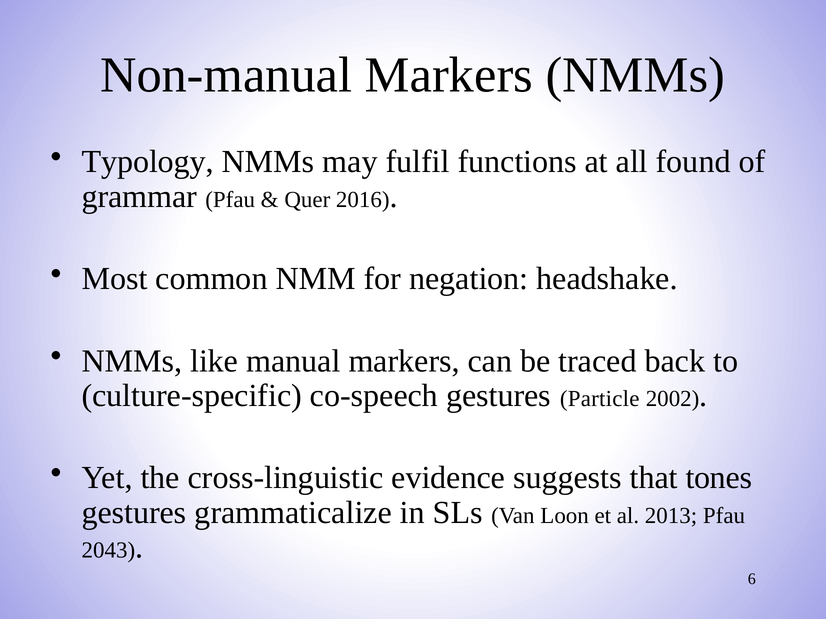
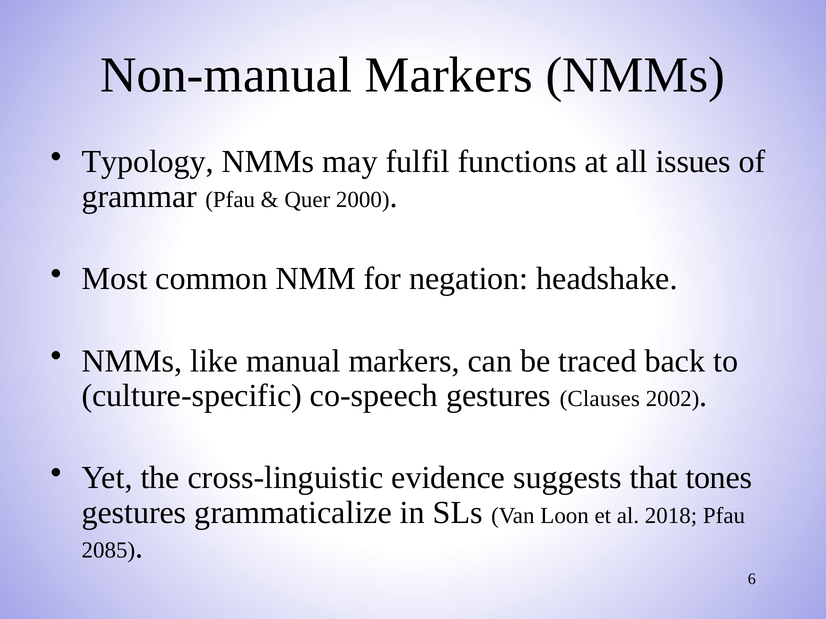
found: found -> issues (693, 162)
2016: 2016 -> 2000 (363, 200)
Particle: Particle -> Clauses (600, 399)
2013: 2013 -> 2018 (671, 516)
2043: 2043 -> 2085 (108, 551)
